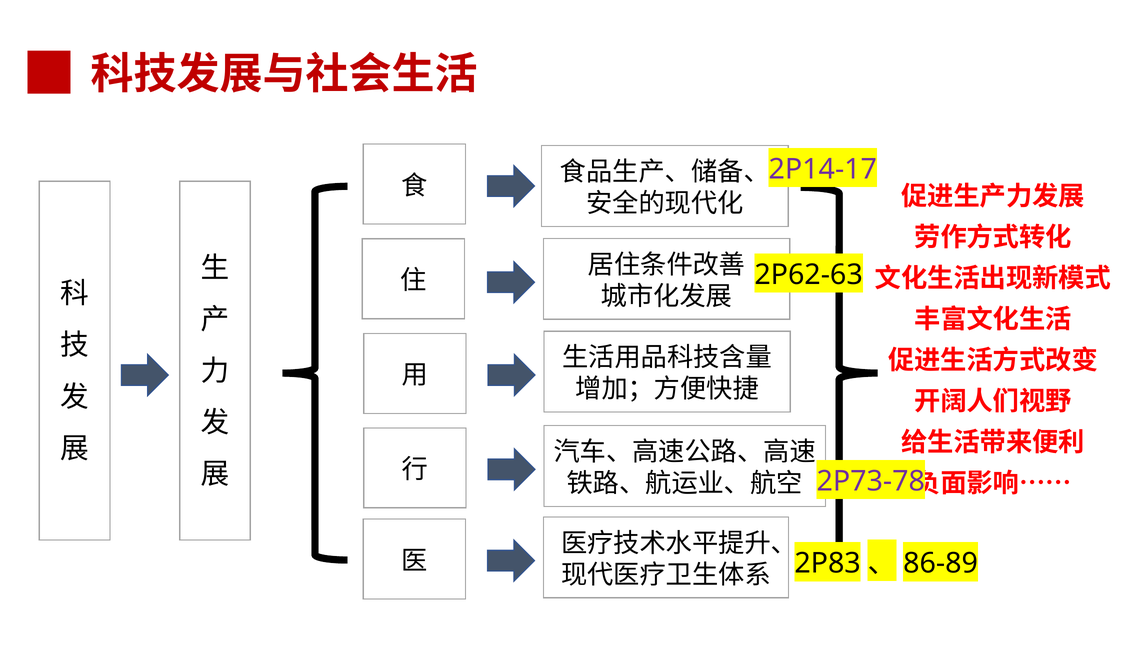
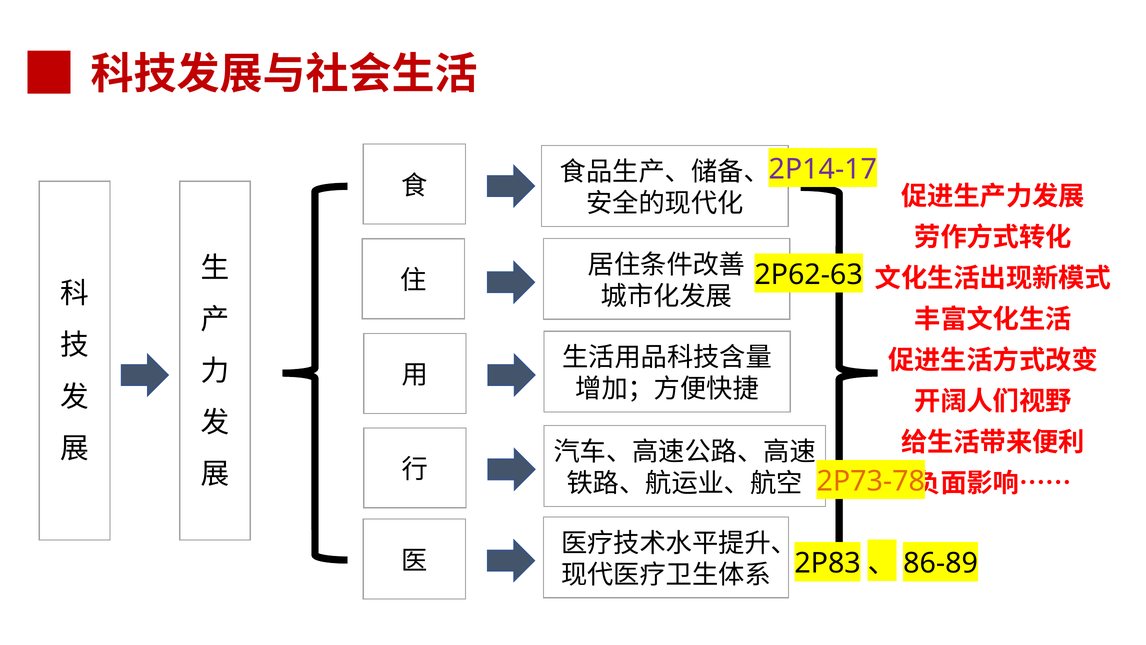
2P73-78 colour: purple -> orange (871, 481)
